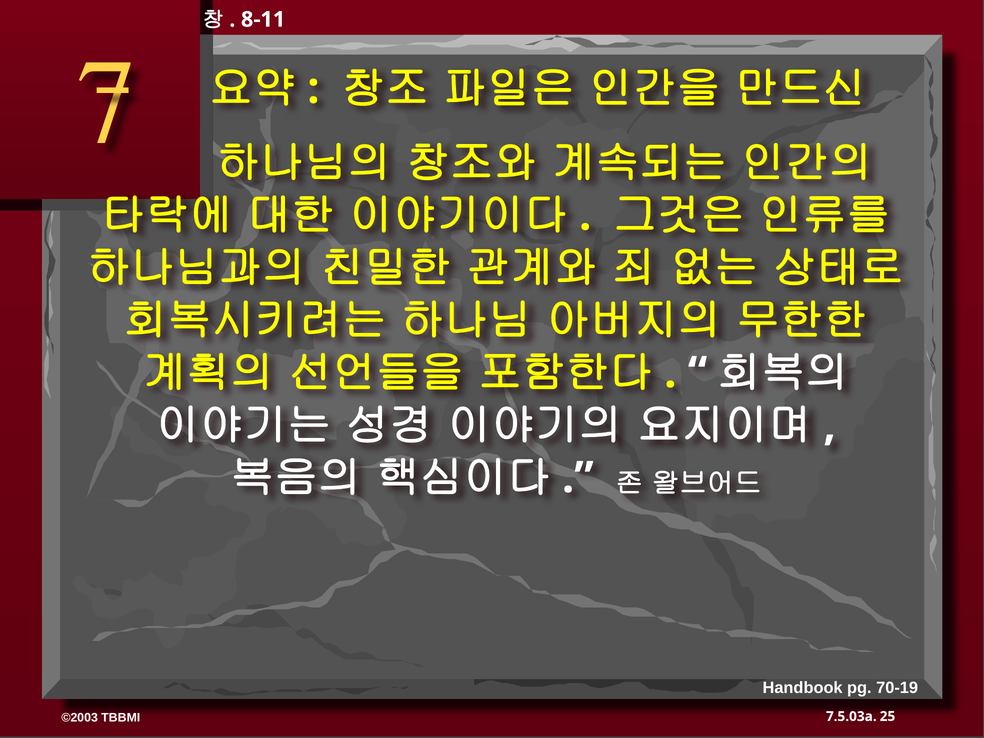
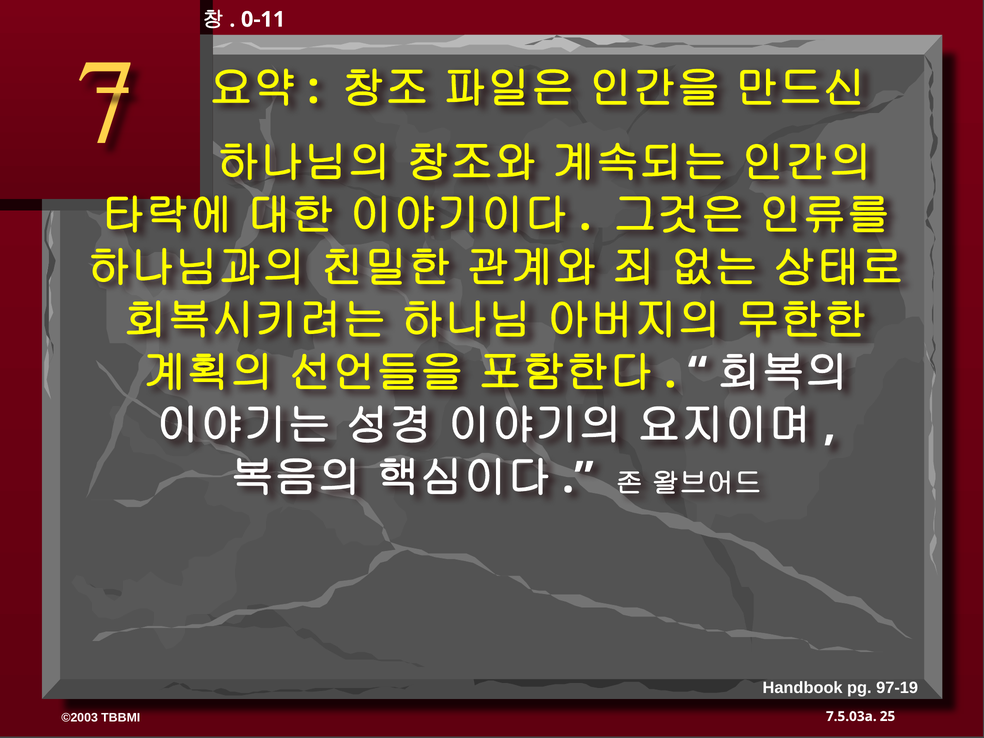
8-11: 8-11 -> 0-11 (263, 19)
70-19: 70-19 -> 97-19 (897, 688)
